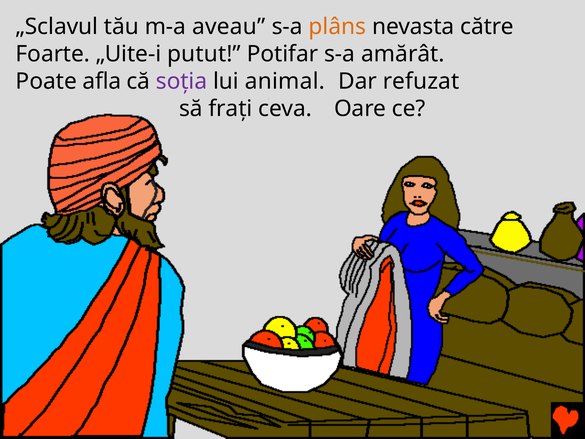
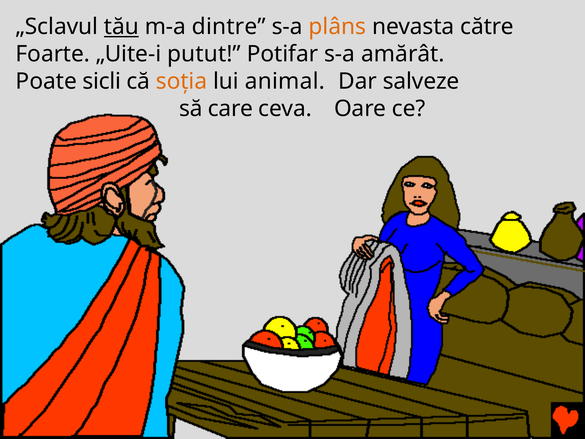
tău underline: none -> present (121, 27)
aveau: aveau -> dintre (229, 27)
afla: afla -> sicli (102, 81)
soţia colour: purple -> orange (182, 81)
refuzat: refuzat -> salveze (421, 81)
fraţi: fraţi -> care (231, 109)
